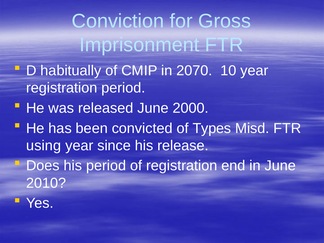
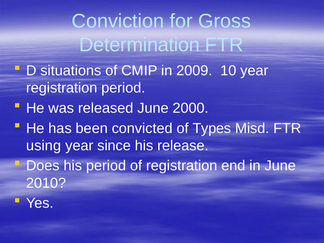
Imprisonment: Imprisonment -> Determination (140, 45)
habitually: habitually -> situations (71, 71)
2070: 2070 -> 2009 (194, 71)
